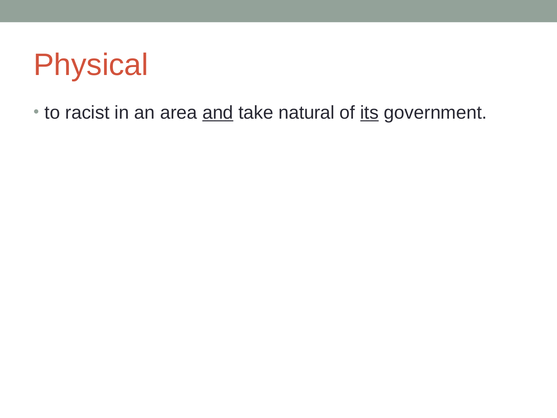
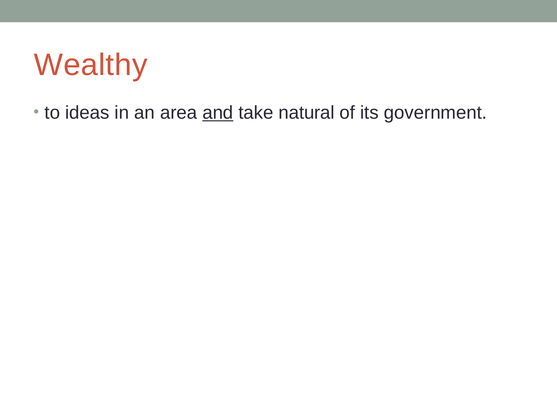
Physical: Physical -> Wealthy (91, 65)
racist: racist -> ideas (87, 113)
its underline: present -> none (369, 113)
